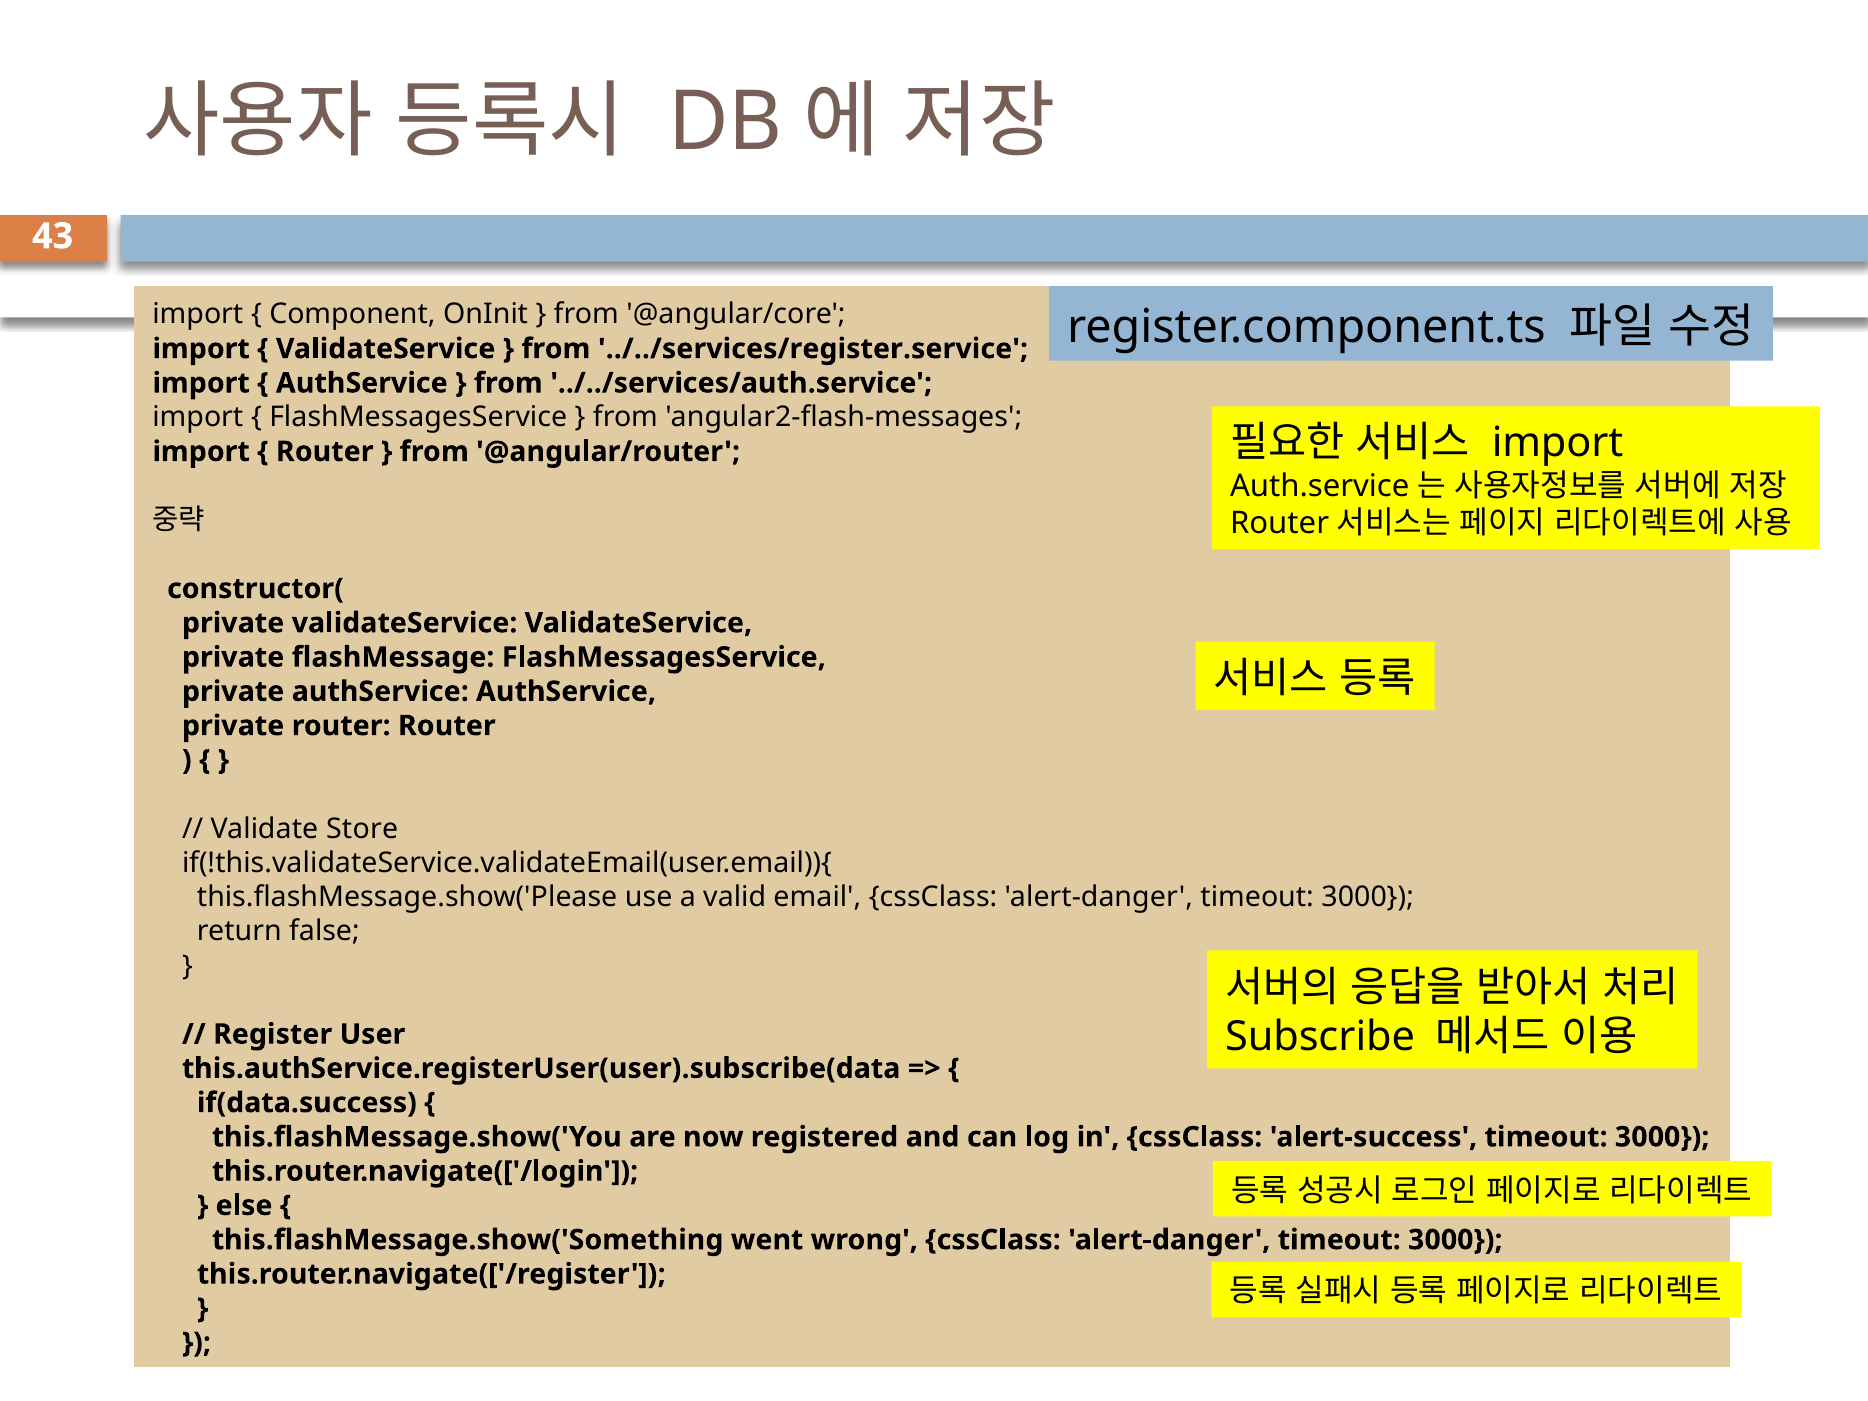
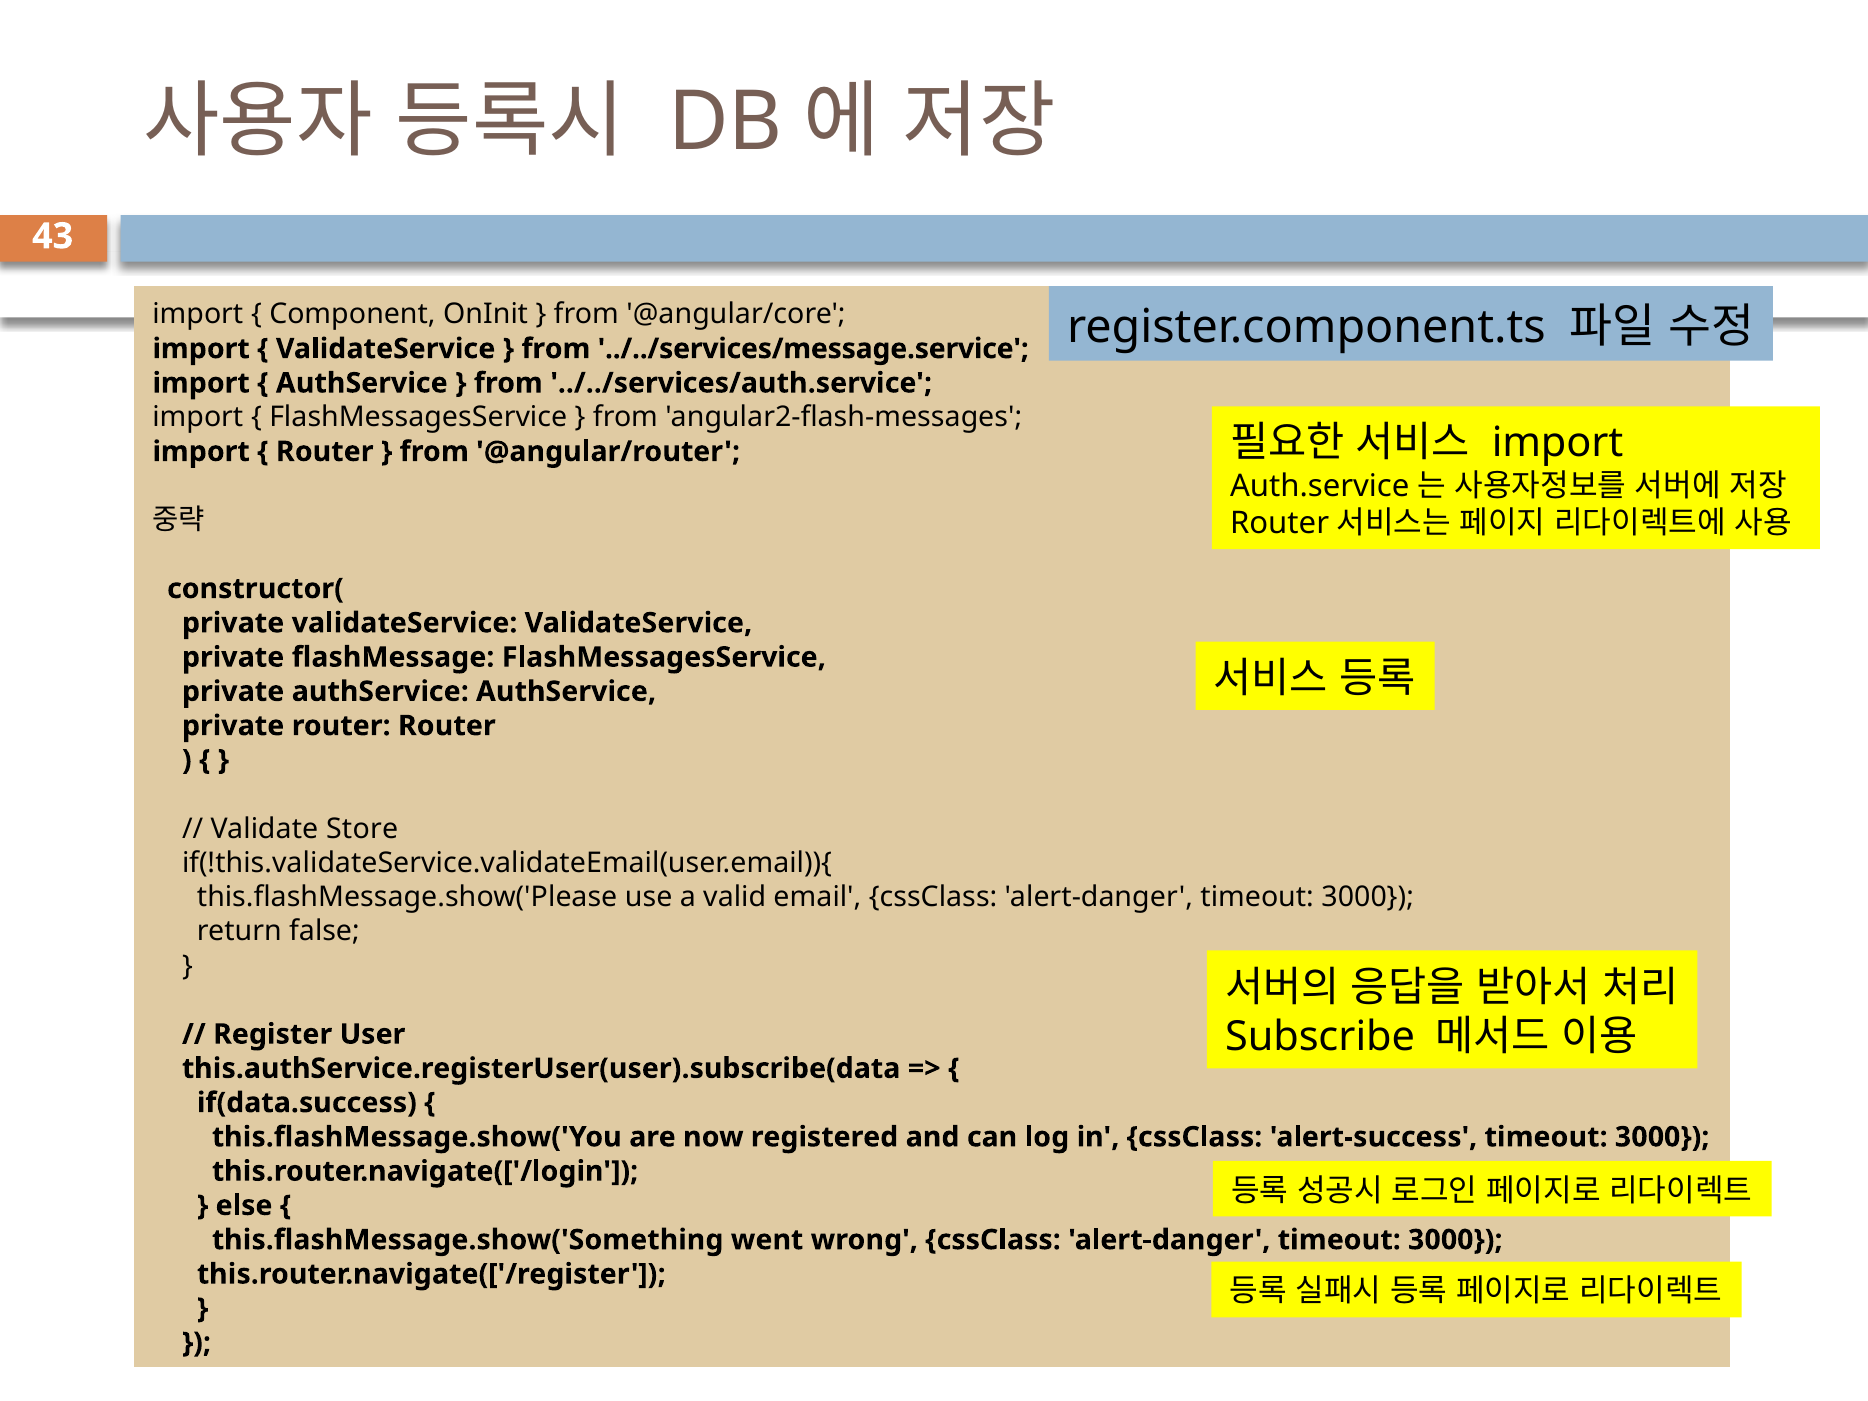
../../services/register.service: ../../services/register.service -> ../../services/message.service (813, 349)
